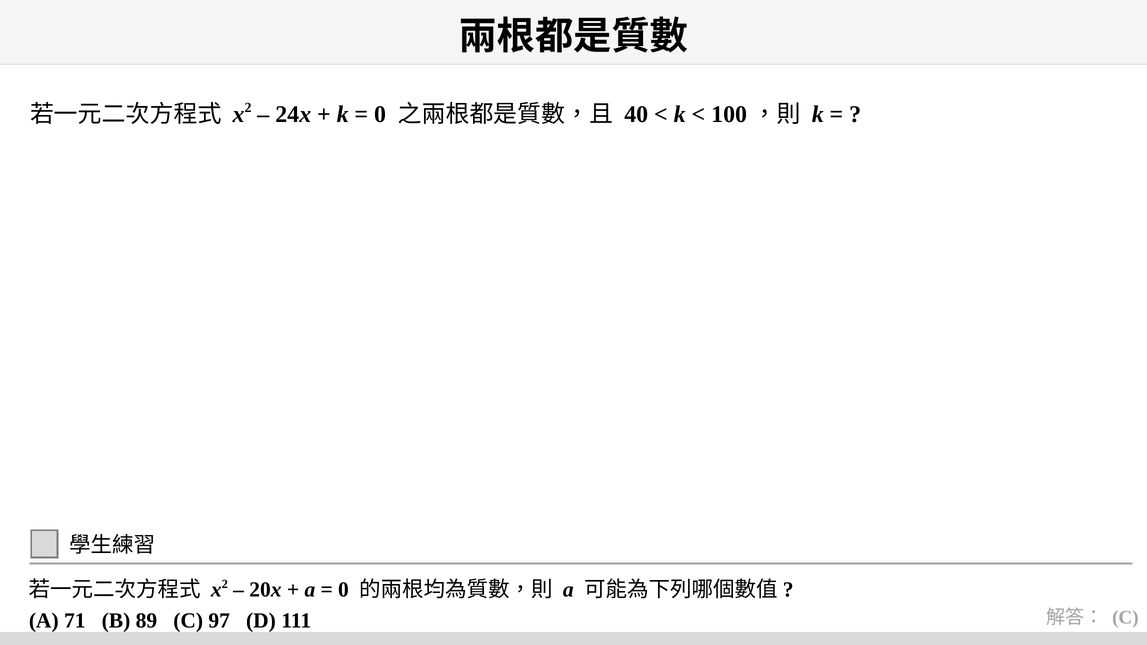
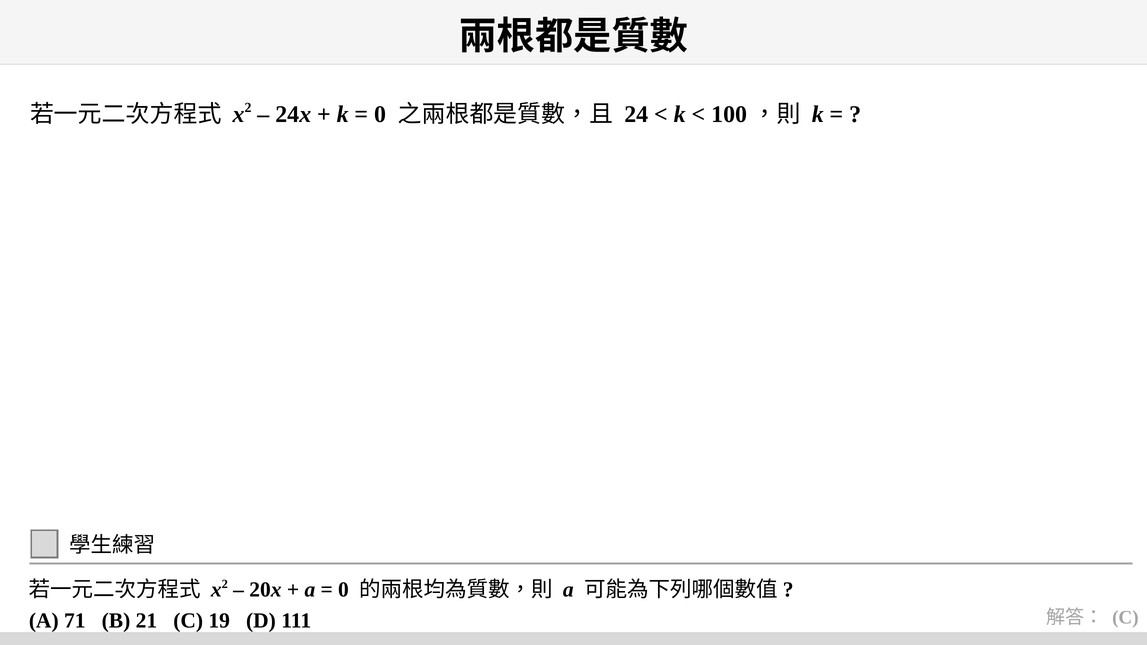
40: 40 -> 24 (636, 114)
89: 89 -> 21 (146, 621)
97: 97 -> 19 (219, 621)
